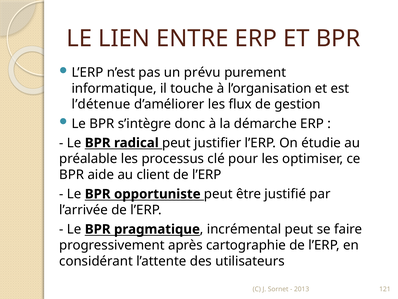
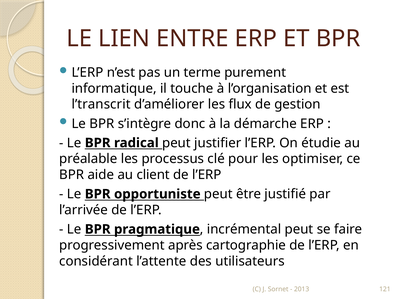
prévu: prévu -> terme (202, 72)
l’détenue: l’détenue -> l’transcrit (101, 104)
